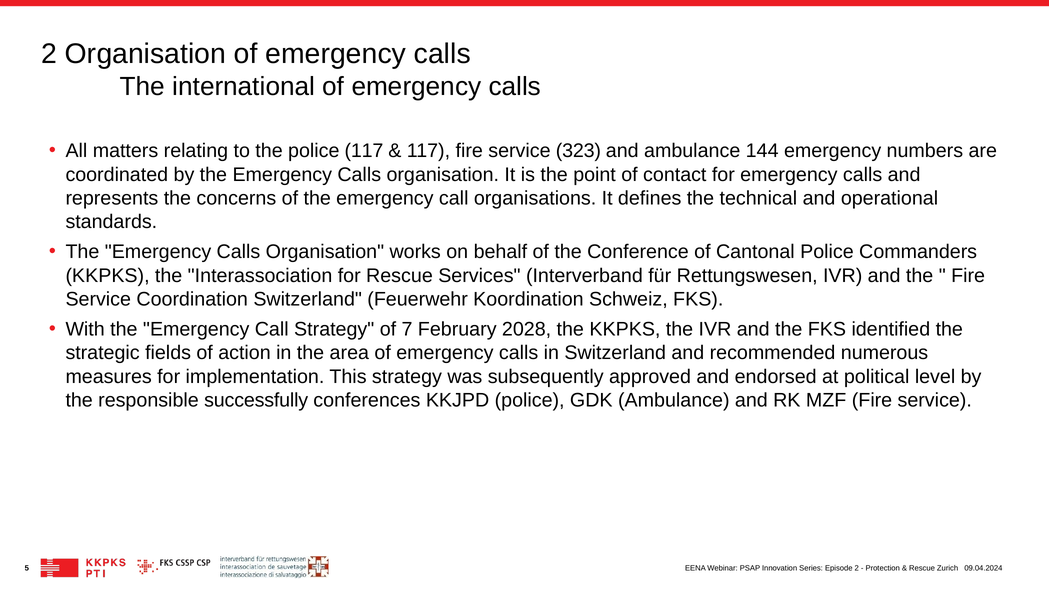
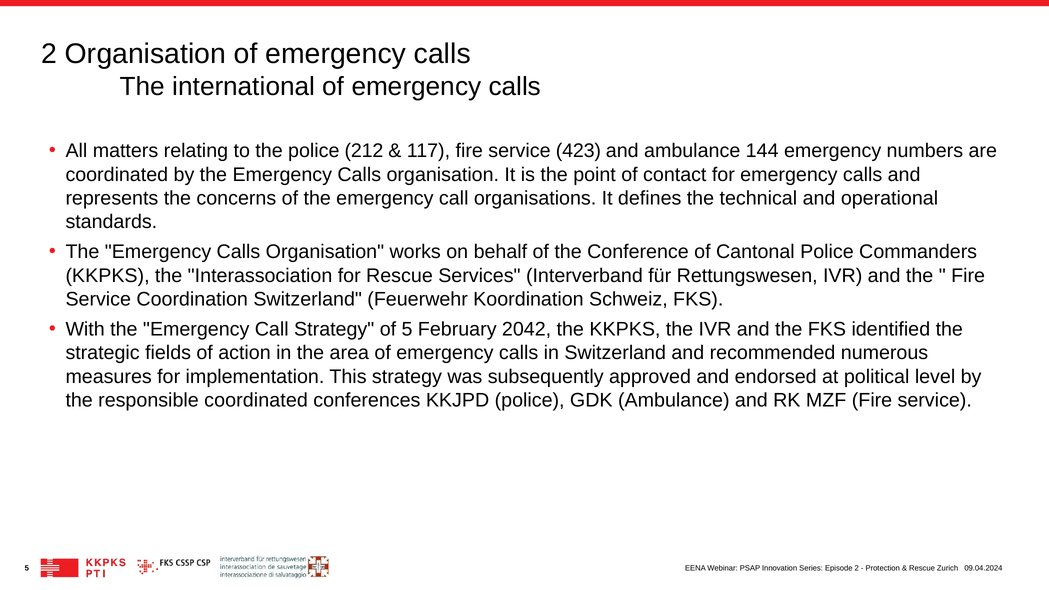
police 117: 117 -> 212 (364, 151)
323: 323 -> 423 (578, 151)
of 7: 7 -> 5 (407, 329)
2028: 2028 -> 2042 (527, 329)
responsible successfully: successfully -> coordinated (256, 400)
